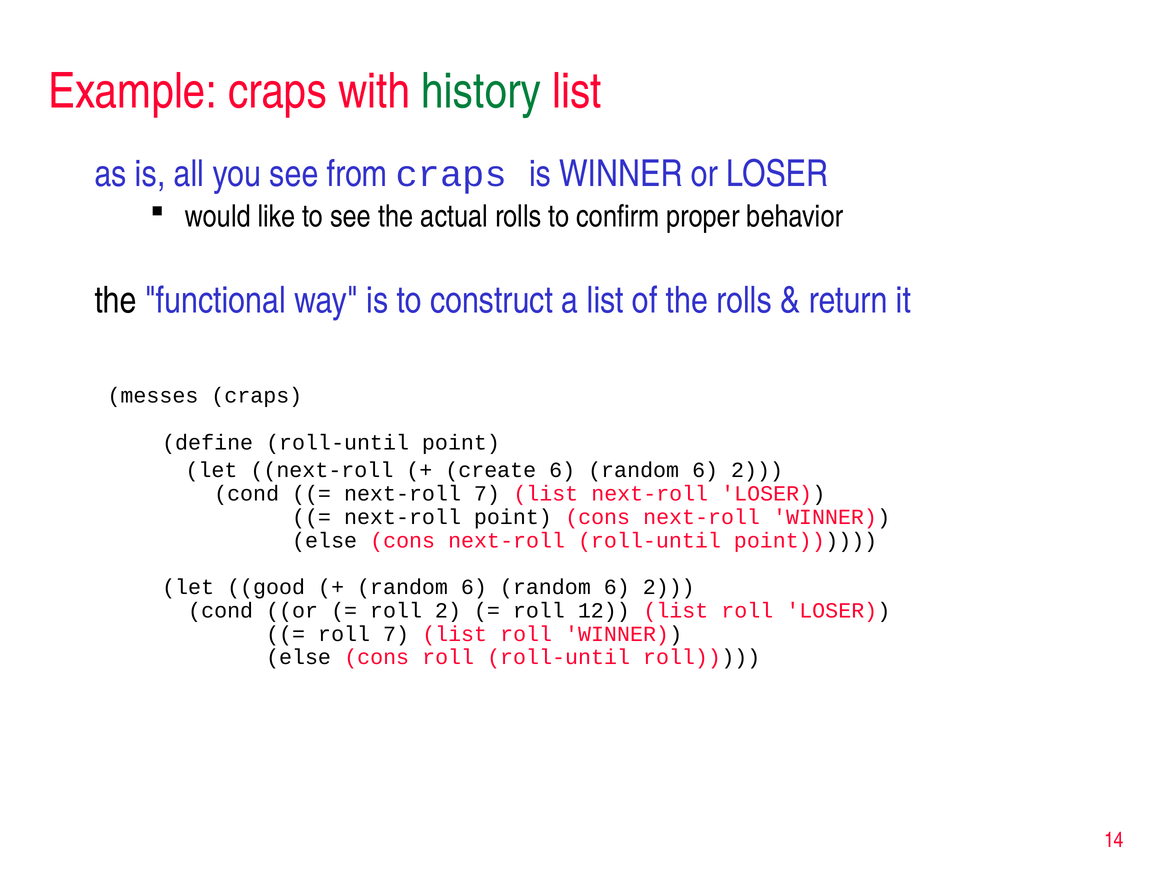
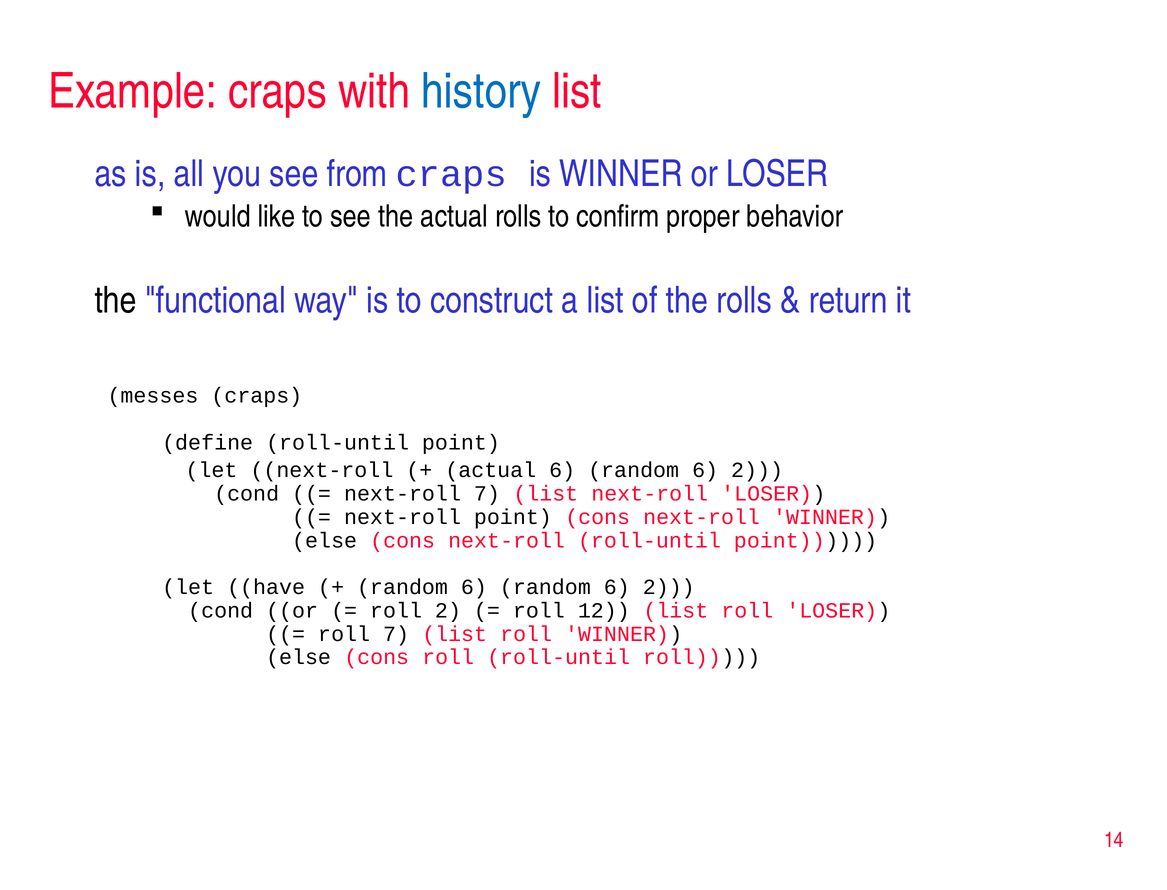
history colour: green -> blue (481, 91)
create: create -> actual (491, 470)
good: good -> have (266, 587)
